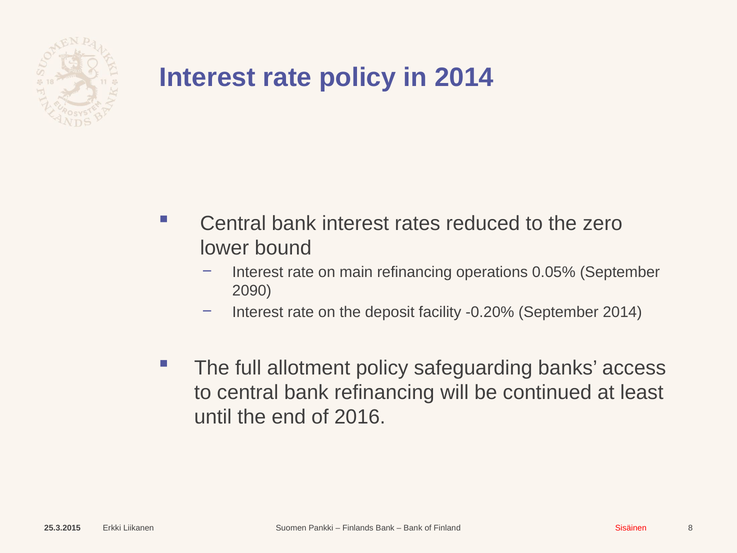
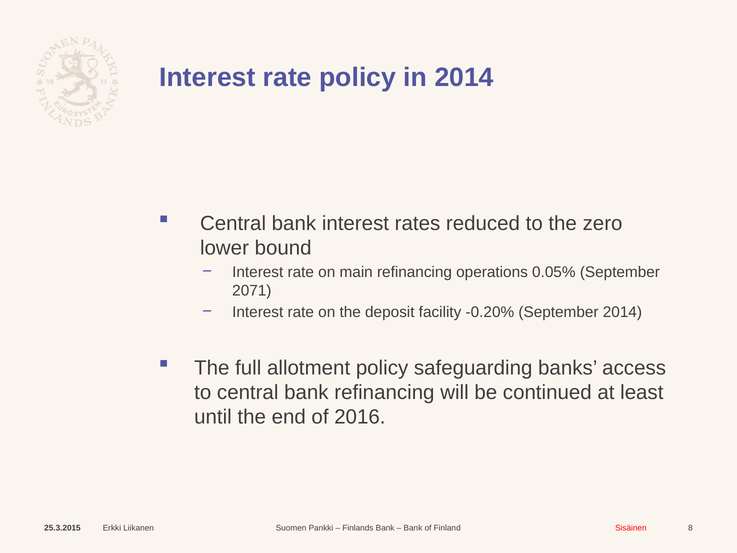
2090: 2090 -> 2071 (252, 290)
